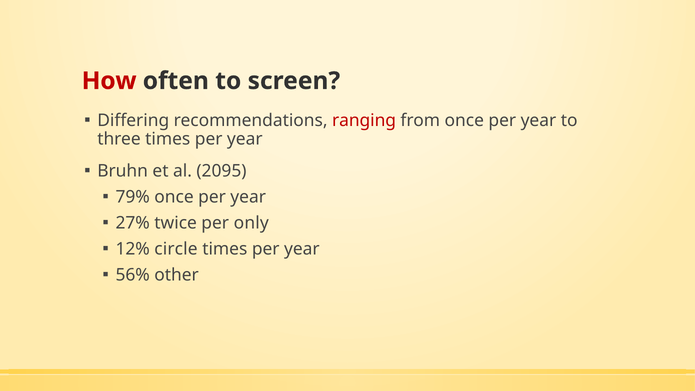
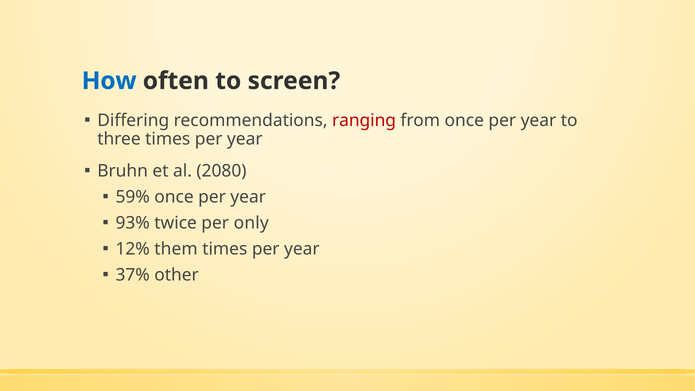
How colour: red -> blue (109, 81)
2095: 2095 -> 2080 (221, 171)
79%: 79% -> 59% (133, 197)
27%: 27% -> 93% (133, 223)
circle: circle -> them (176, 249)
56%: 56% -> 37% (133, 275)
